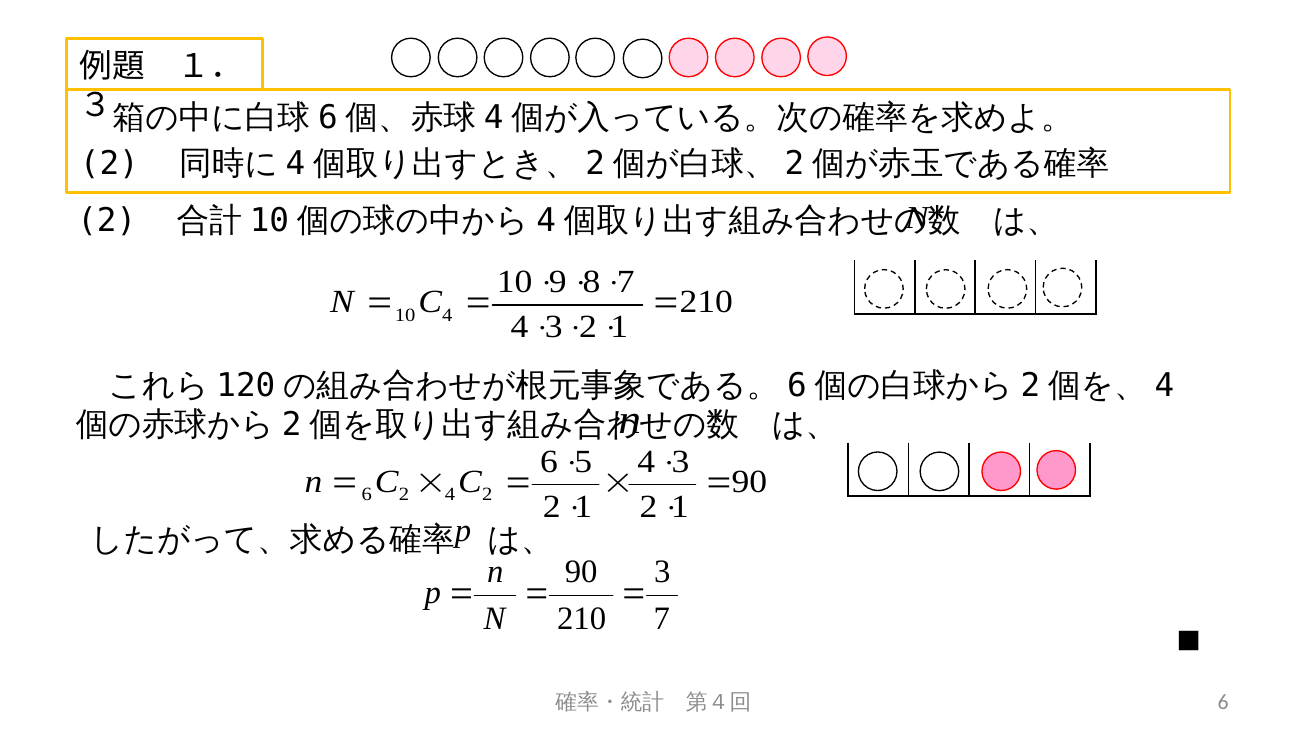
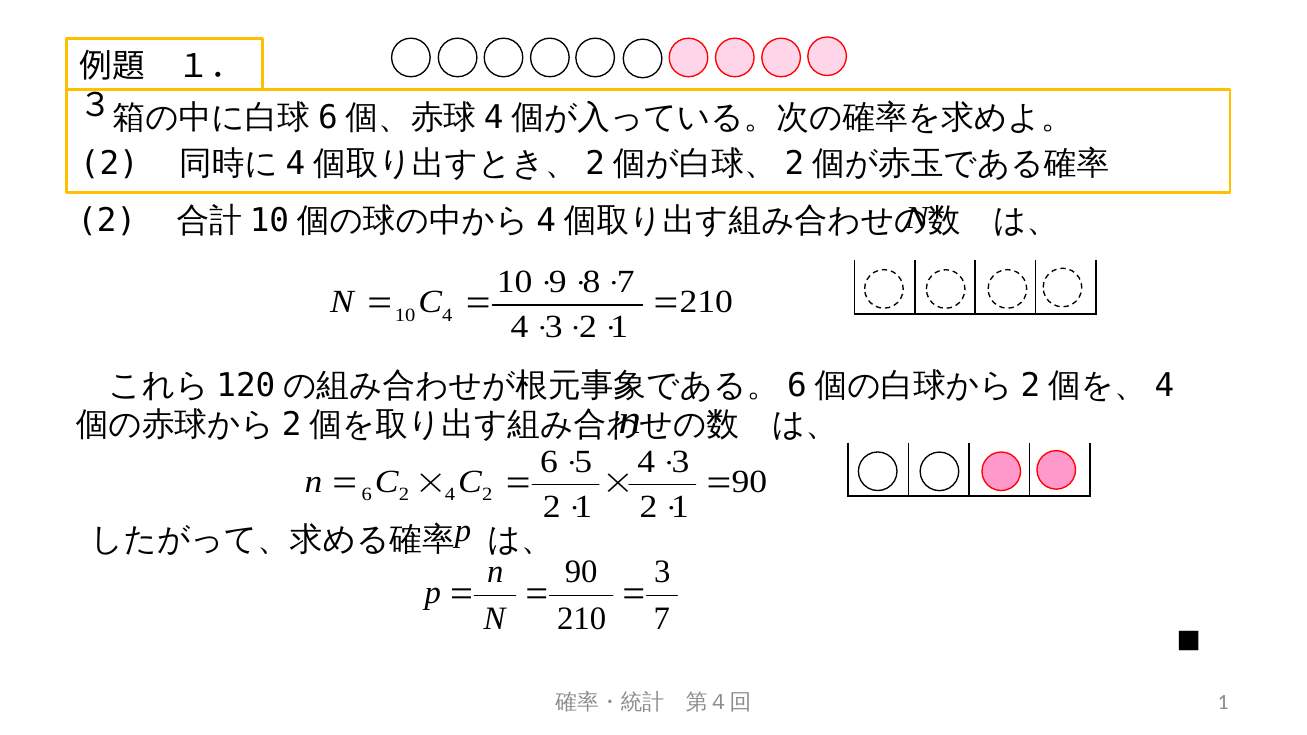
6: 6 -> 1 (1223, 702)
